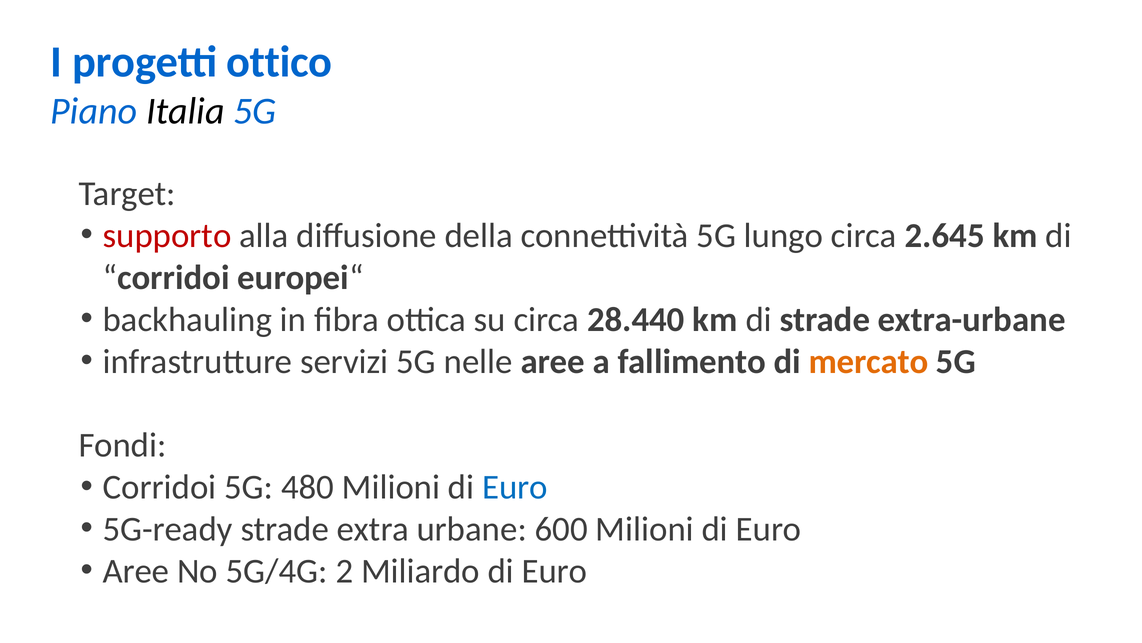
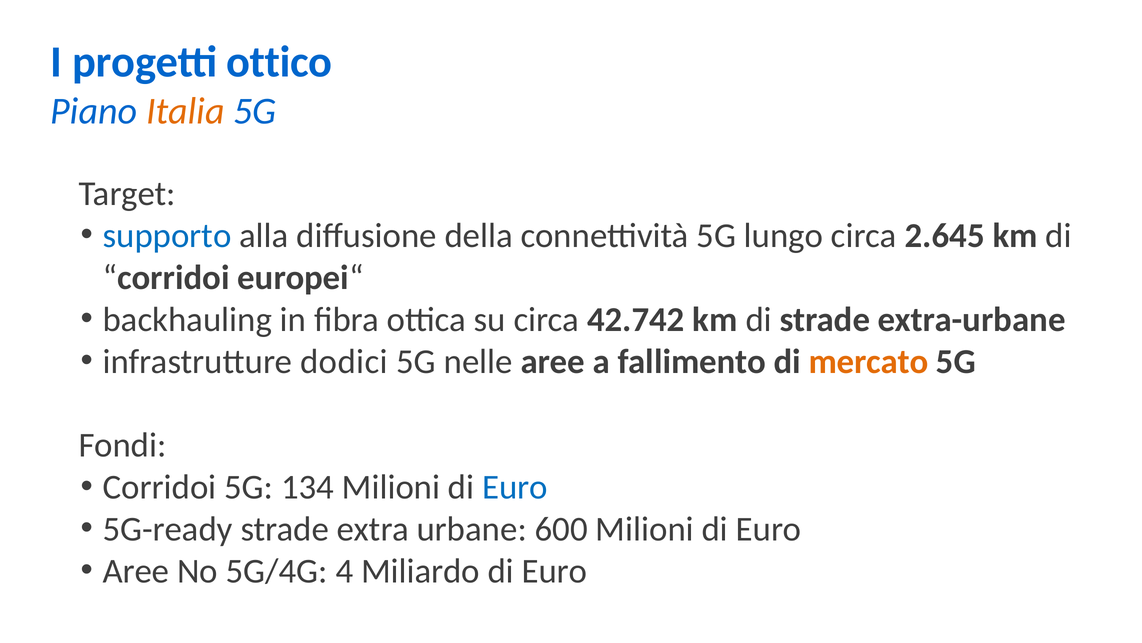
Italia colour: black -> orange (185, 111)
supporto colour: red -> blue (167, 236)
28.440: 28.440 -> 42.742 (636, 319)
servizi: servizi -> dodici (344, 361)
480: 480 -> 134 (308, 487)
2: 2 -> 4 (344, 571)
